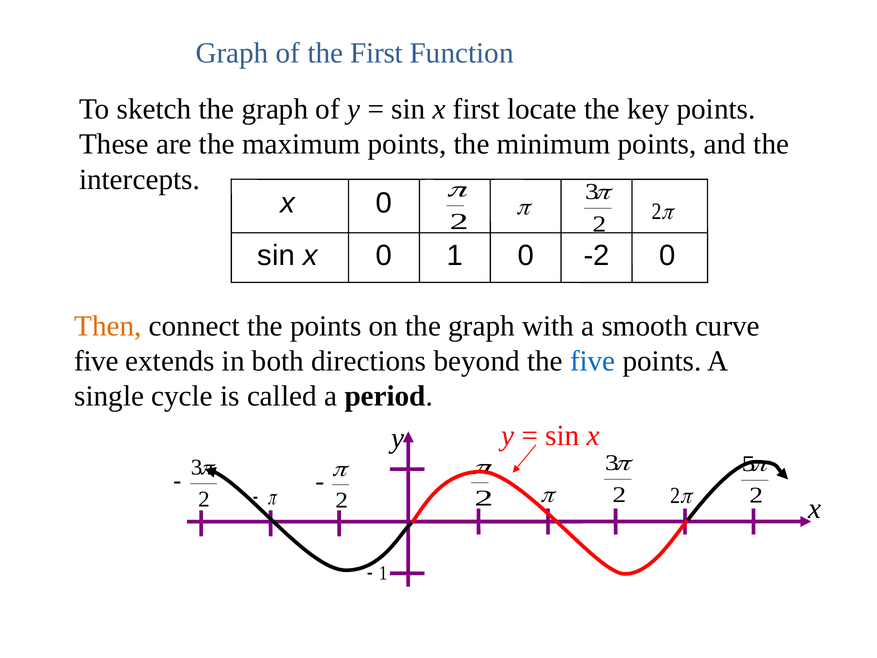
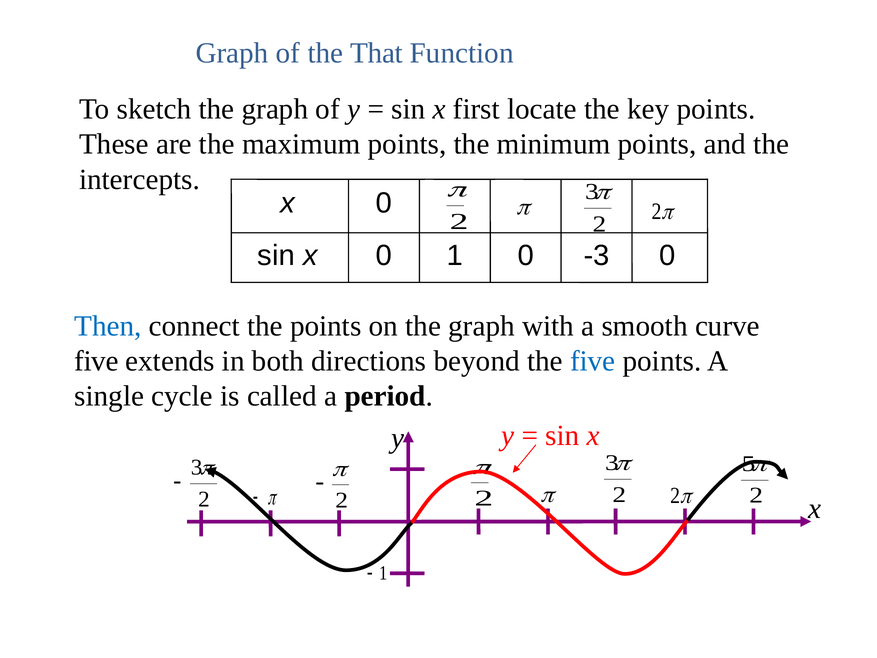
the First: First -> That (377, 53)
-2: -2 -> -3 (597, 255)
Then colour: orange -> blue (108, 326)
